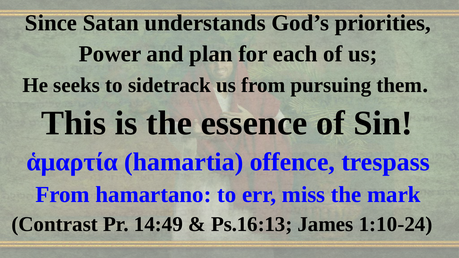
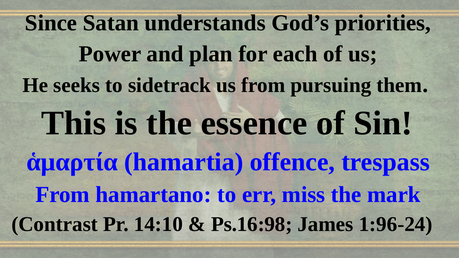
14:49: 14:49 -> 14:10 (158, 224)
Ps.16:13: Ps.16:13 -> Ps.16:98 (252, 224)
1:10-24: 1:10-24 -> 1:96-24 (396, 224)
